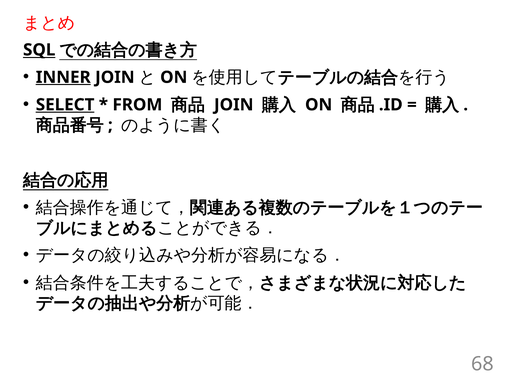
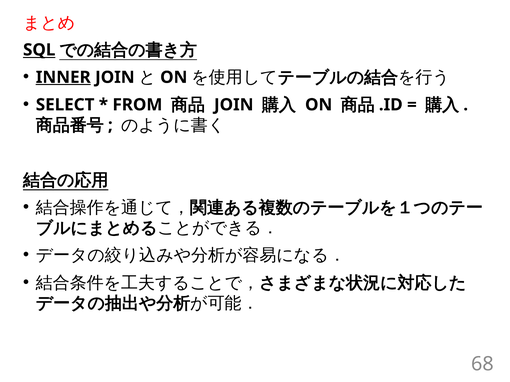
SELECT underline: present -> none (65, 105)
